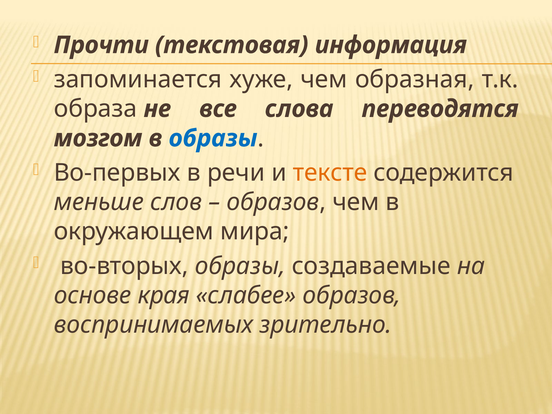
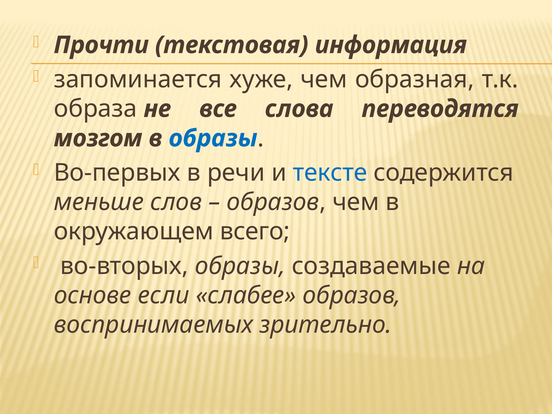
тексте colour: orange -> blue (330, 173)
мира: мира -> всего (255, 232)
края: края -> если (164, 295)
